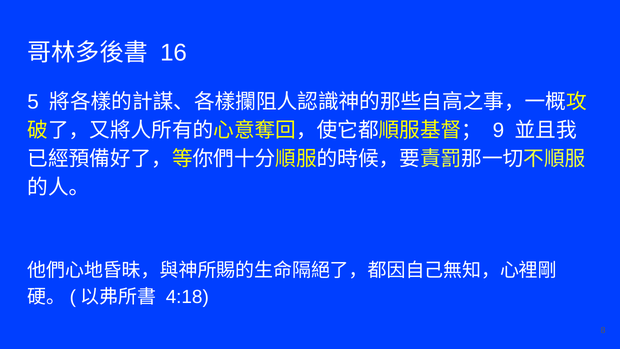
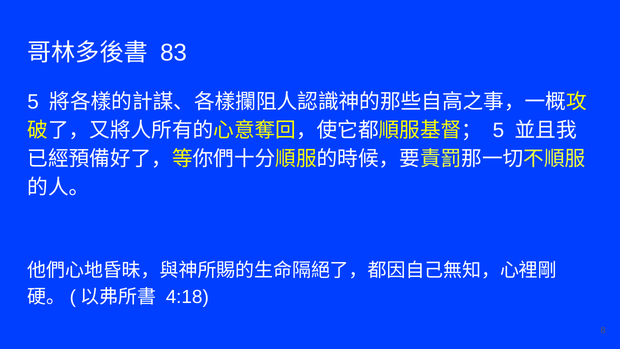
16: 16 -> 83 (174, 53)
9: 9 -> 5 (498, 130)
